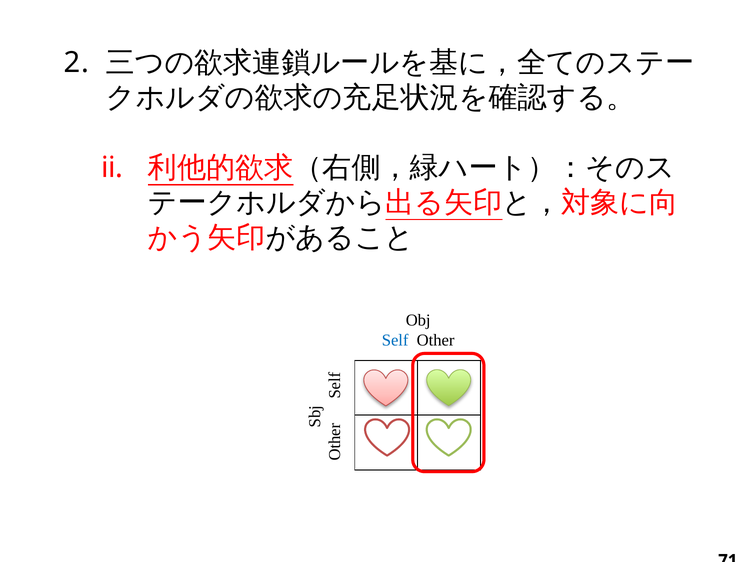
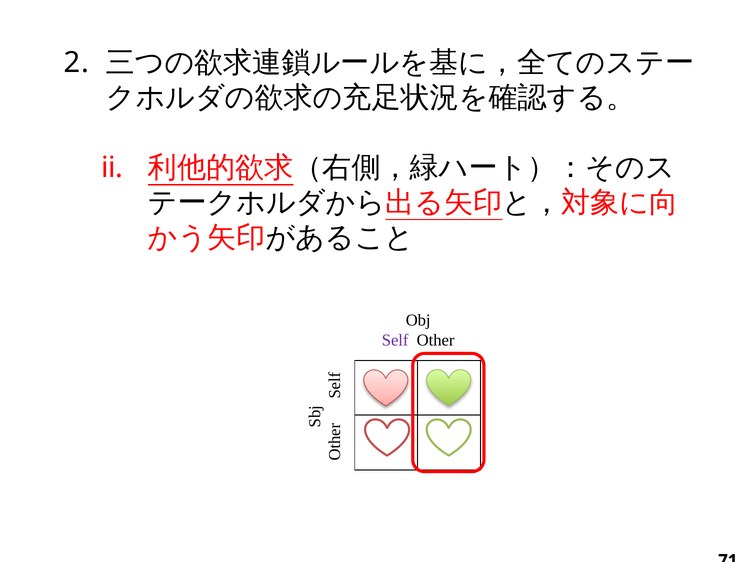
Self colour: blue -> purple (395, 340)
